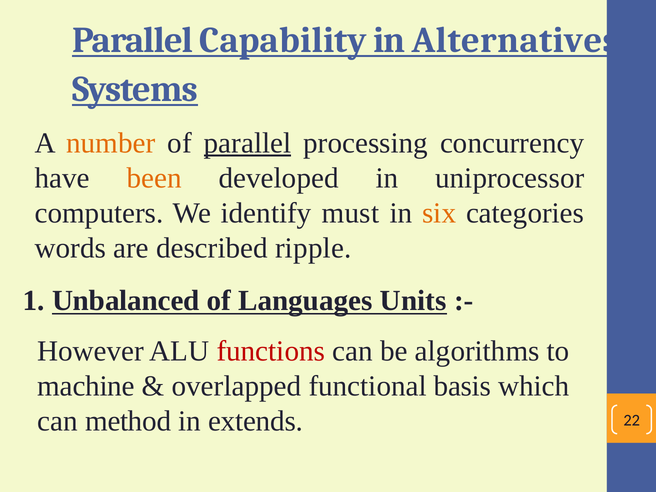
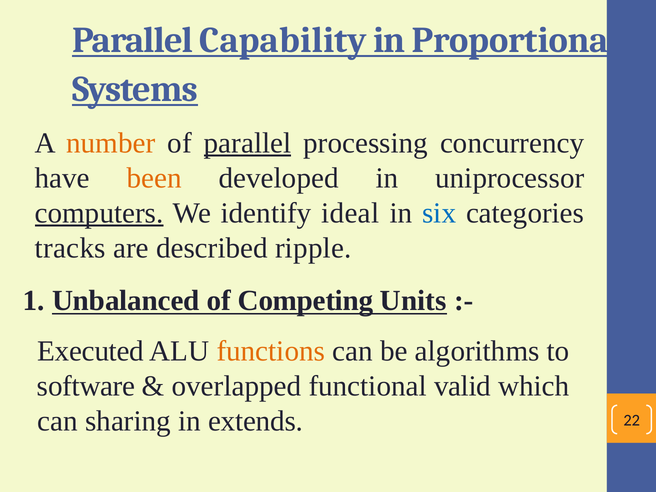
Alternatives: Alternatives -> Proportional (516, 40)
computers underline: none -> present (99, 213)
must: must -> ideal (350, 213)
six colour: orange -> blue (439, 213)
words: words -> tracks (70, 248)
Languages: Languages -> Competing (306, 301)
However: However -> Executed (91, 351)
functions colour: red -> orange (271, 351)
machine: machine -> software (86, 386)
basis: basis -> valid (463, 386)
method: method -> sharing (128, 421)
